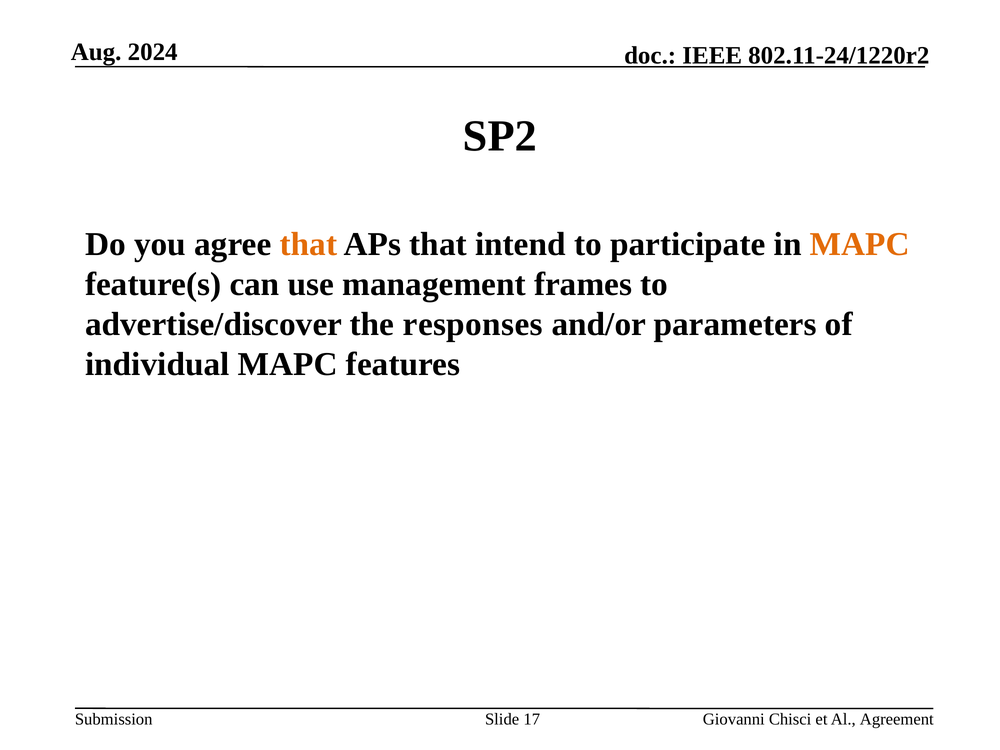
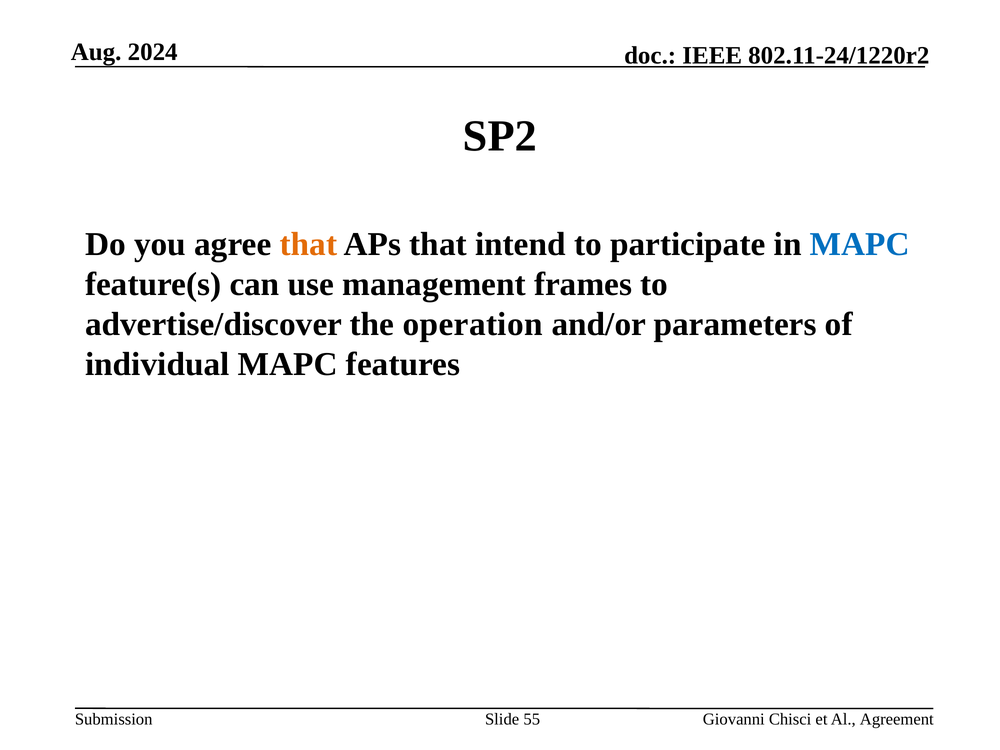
MAPC colour: orange -> blue (860, 244)
responses: responses -> operation (473, 324)
17: 17 -> 55 (532, 719)
